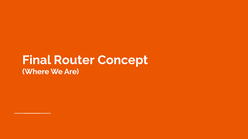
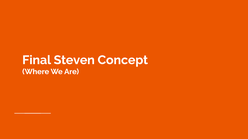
Router: Router -> Steven (74, 60)
